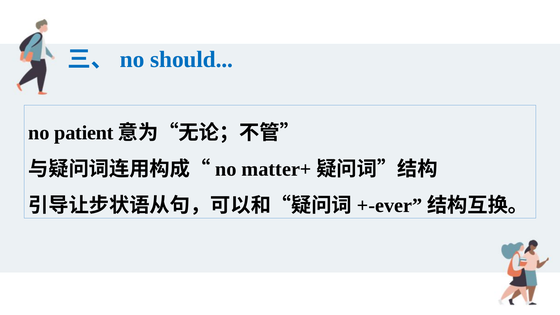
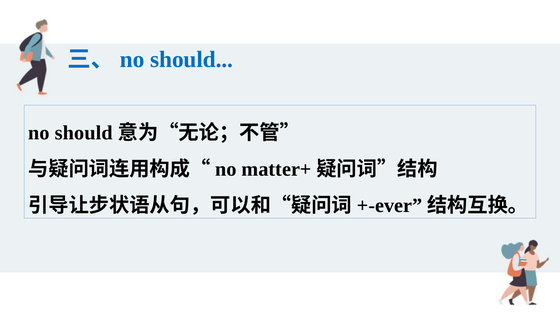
patient: patient -> should (84, 133)
